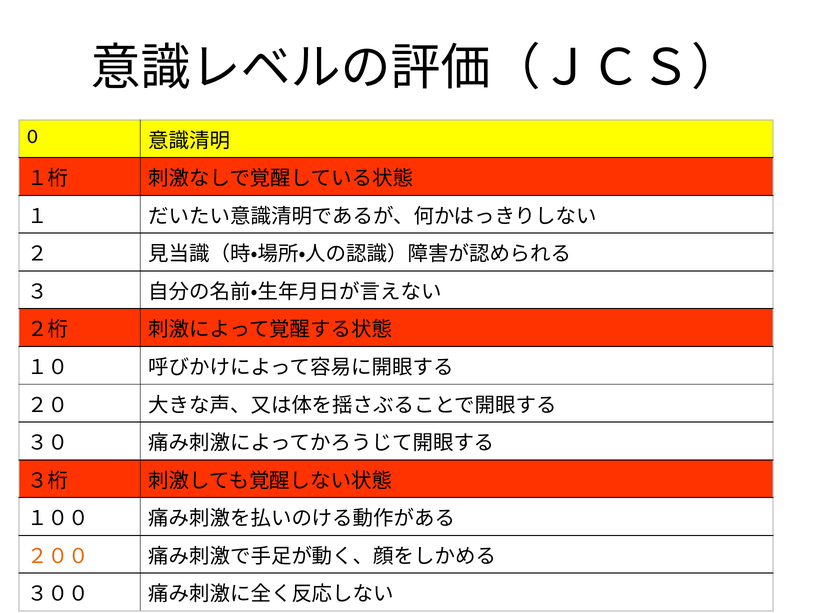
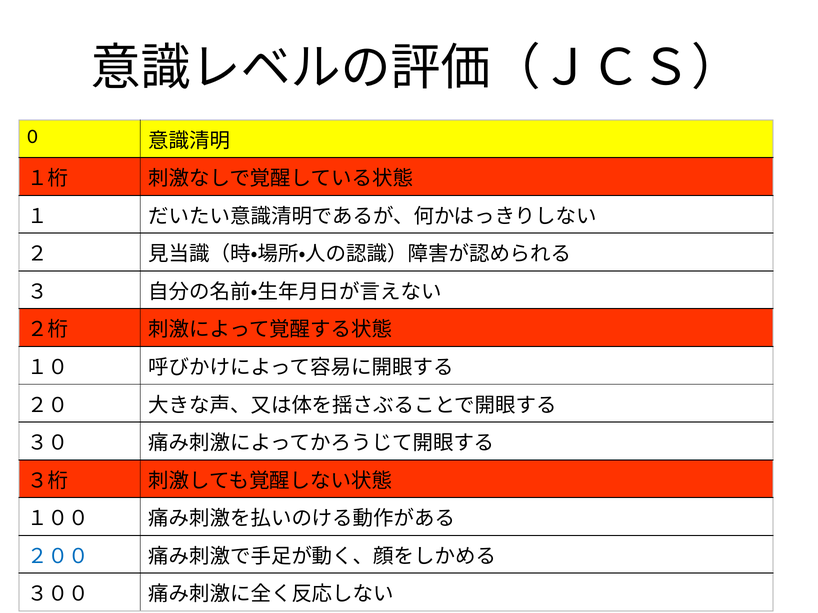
２００ colour: orange -> blue (58, 557)
